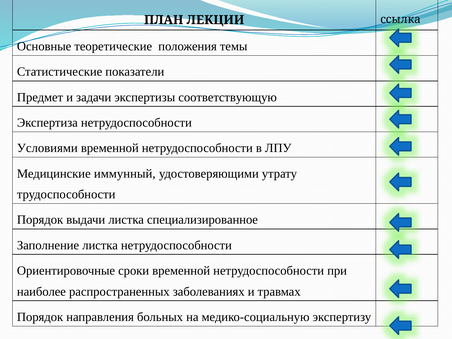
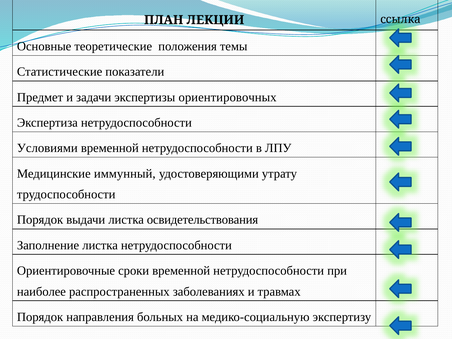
соответствующую: соответствующую -> ориентировочных (228, 97)
специализированное: специализированное -> освидетельствования (203, 220)
